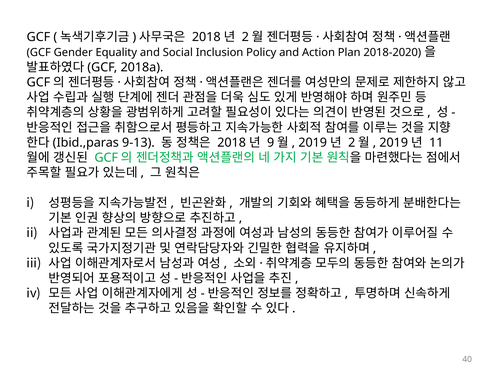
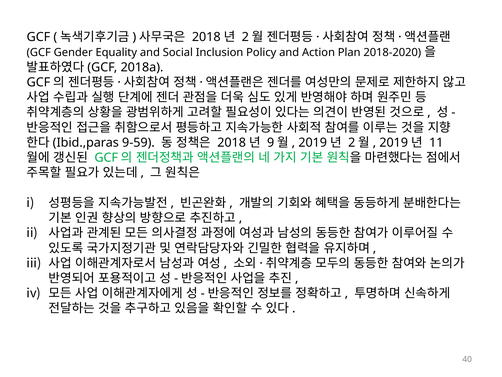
9-13: 9-13 -> 9-59 (138, 142)
